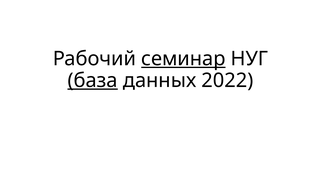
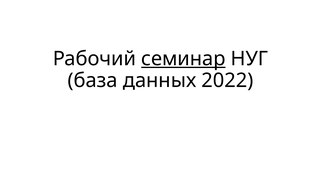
база underline: present -> none (93, 80)
